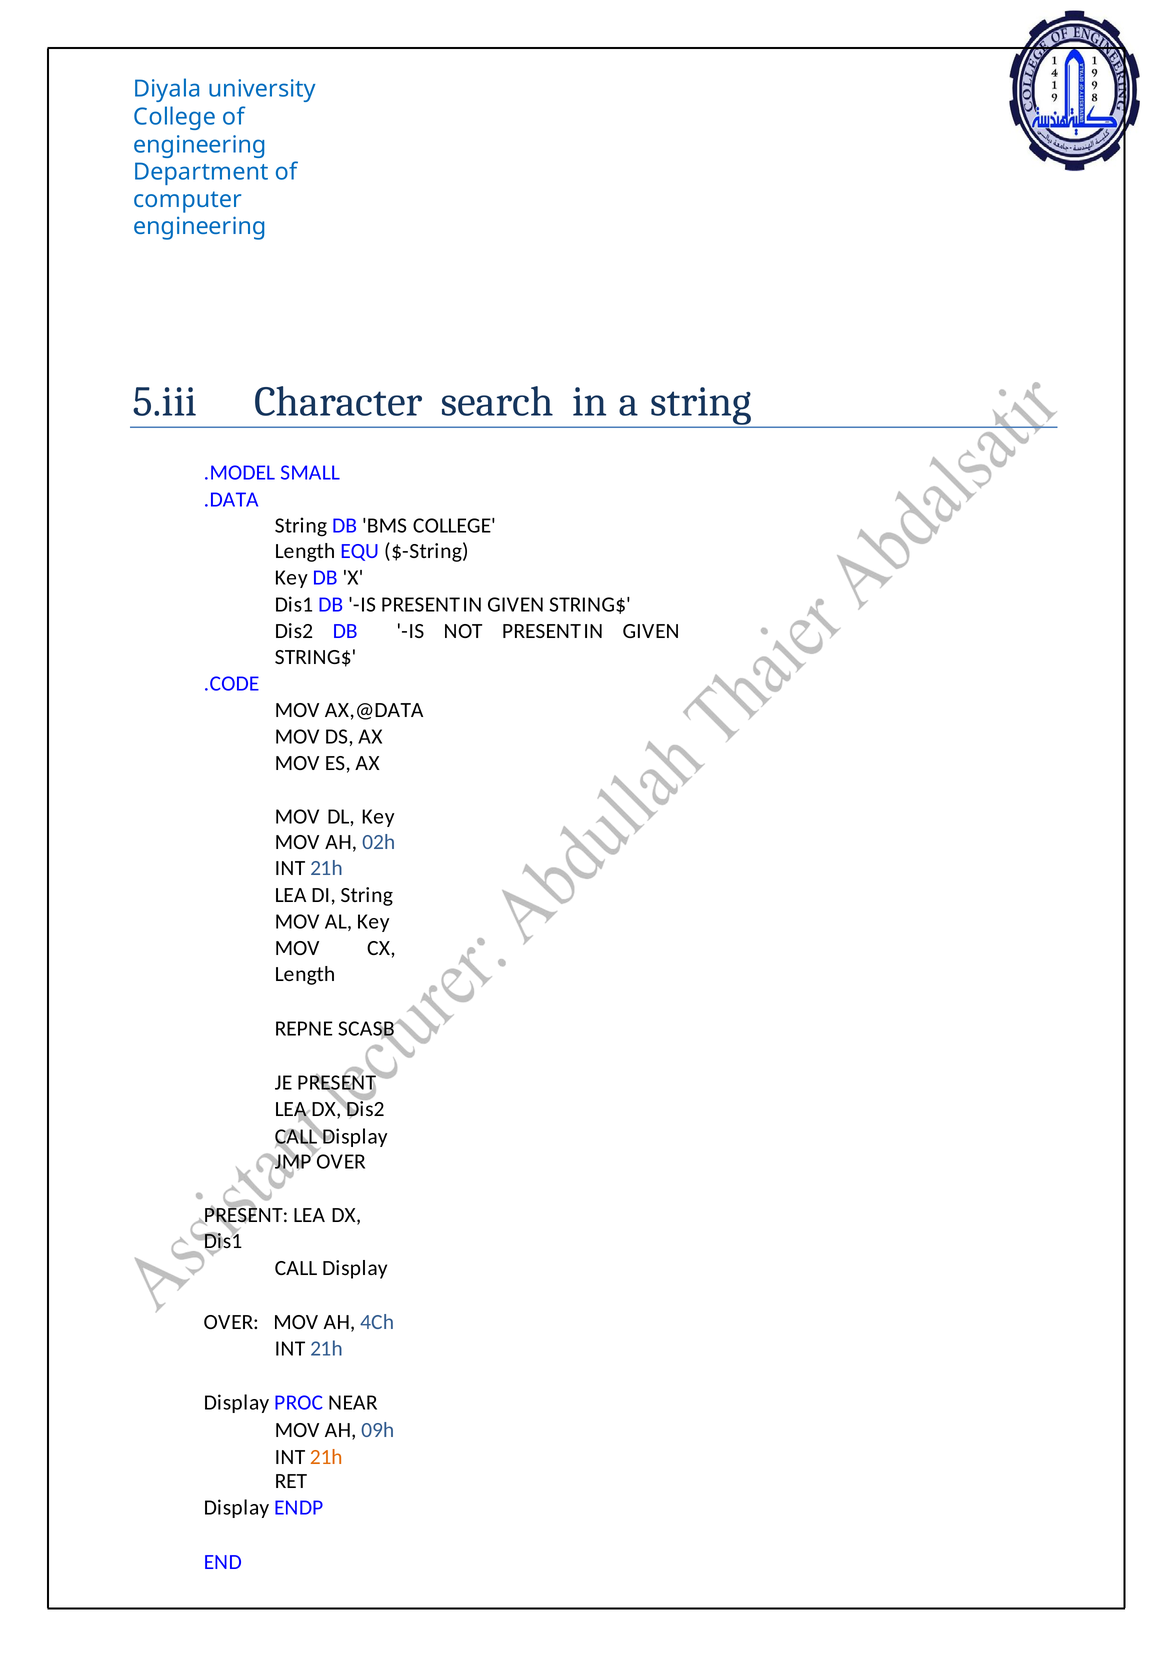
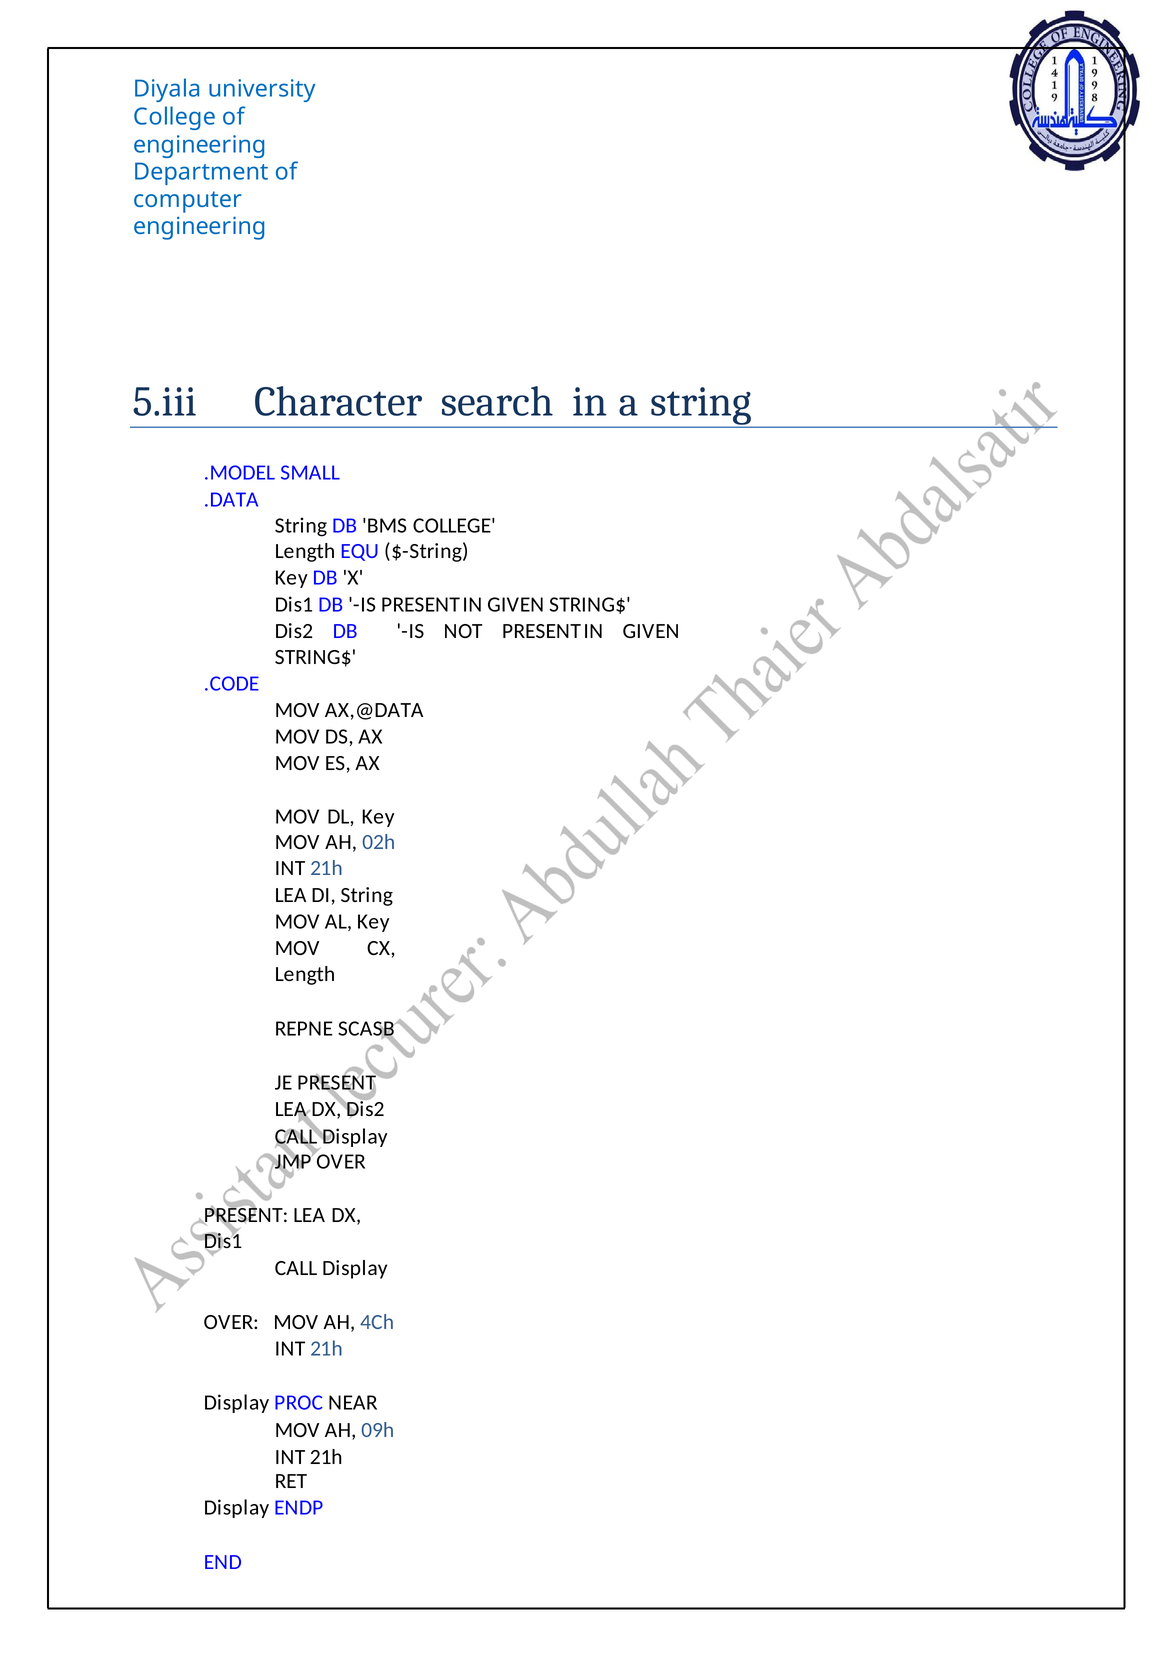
21h colour: orange -> black (326, 1457)
